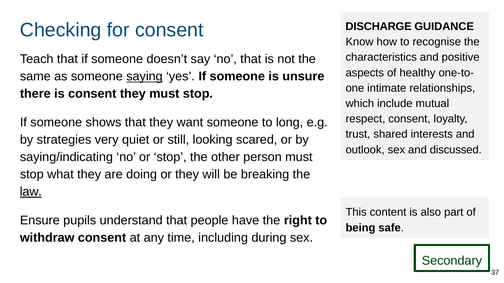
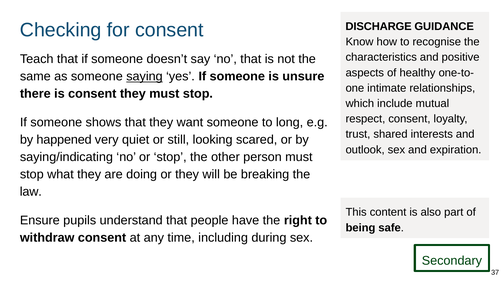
strategies: strategies -> happened (64, 140)
discussed: discussed -> expiration (456, 150)
law underline: present -> none (31, 192)
